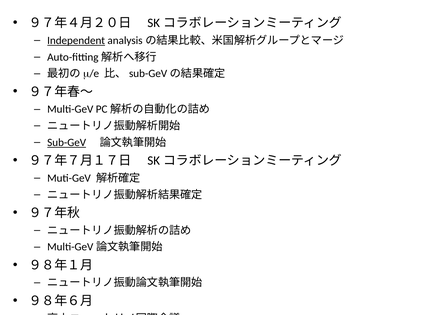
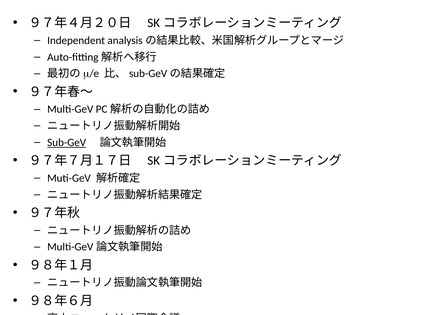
Independent underline: present -> none (76, 41)
